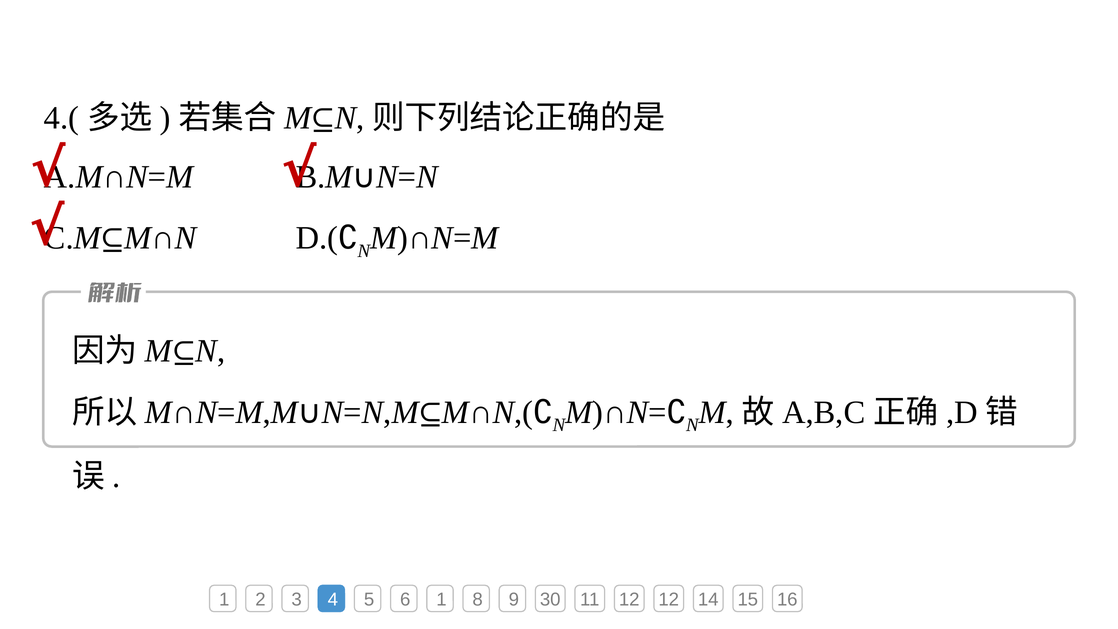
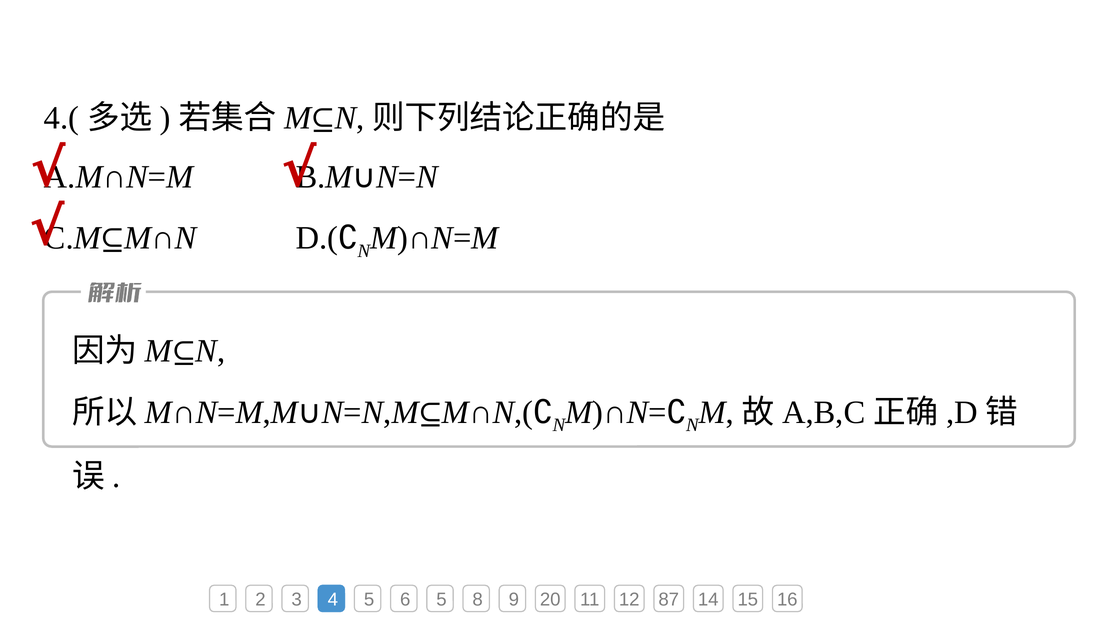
6 1: 1 -> 5 (441, 600)
30: 30 -> 20 (550, 600)
12 12: 12 -> 87 (669, 600)
